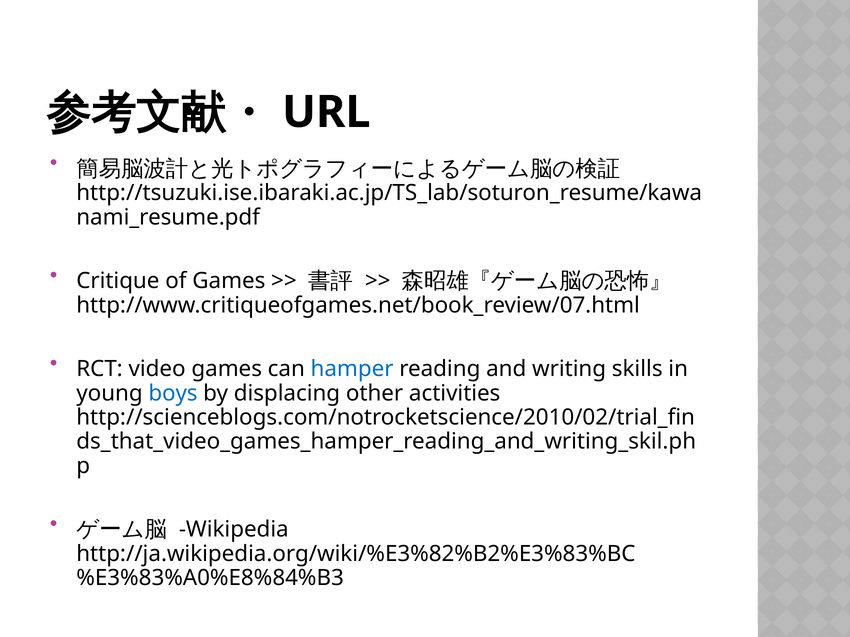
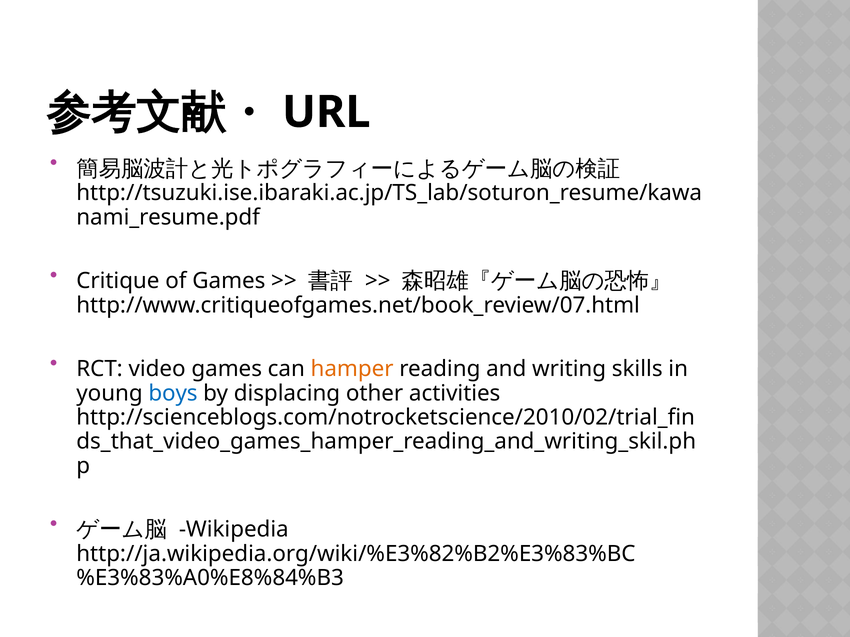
hamper colour: blue -> orange (352, 369)
